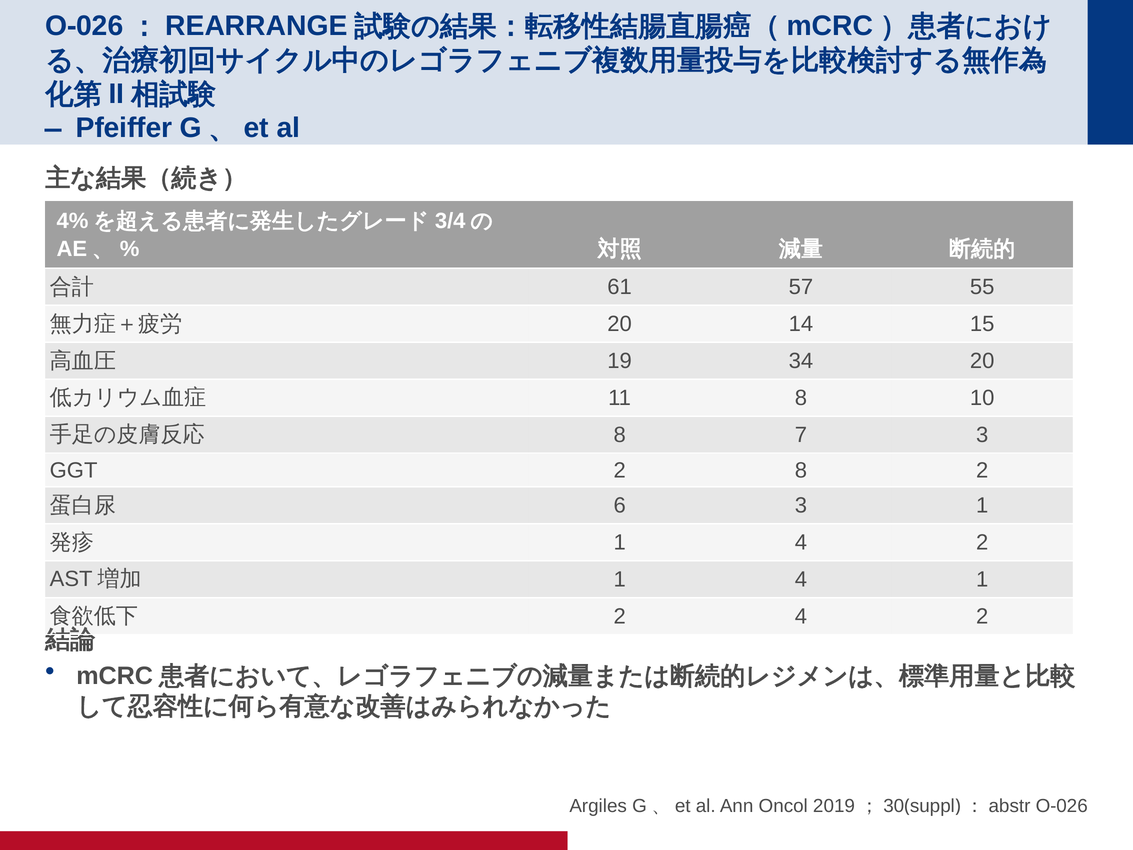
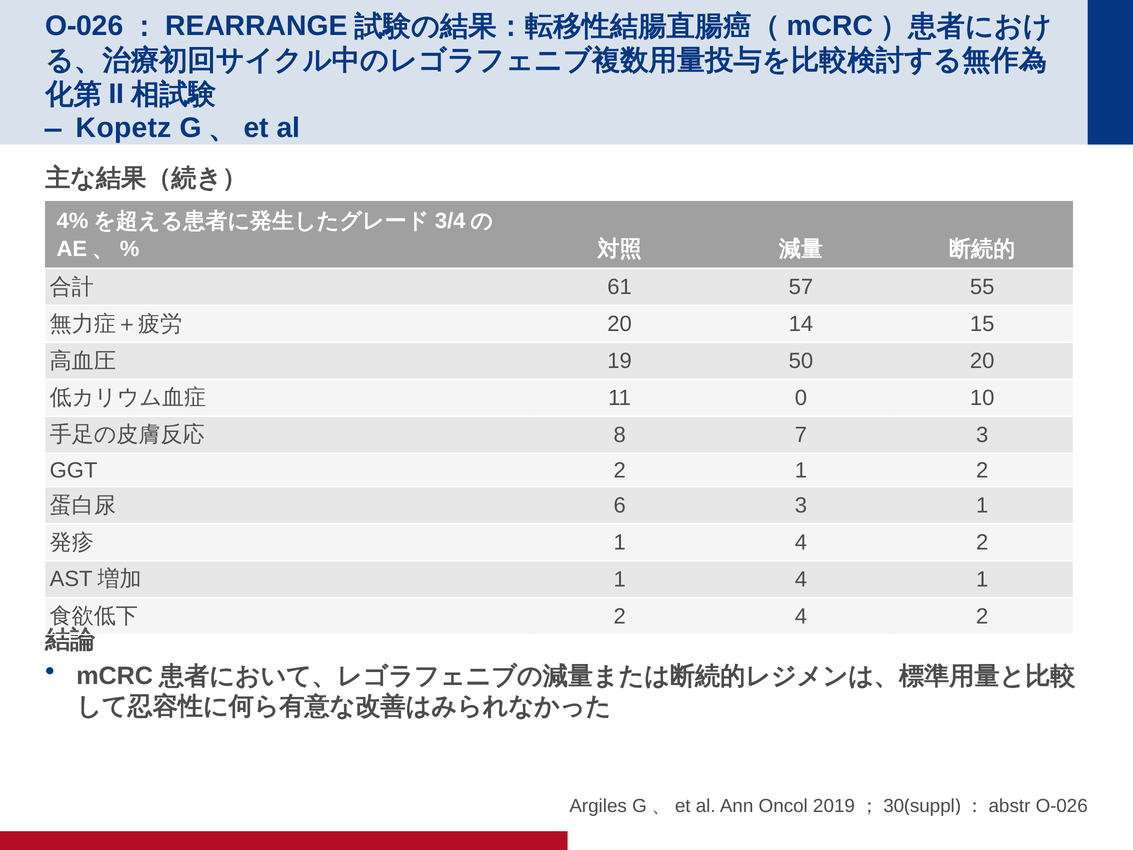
Pfeiffer: Pfeiffer -> Kopetz (124, 128)
34: 34 -> 50 (801, 361)
11 8: 8 -> 0 (801, 398)
2 8: 8 -> 1 (801, 470)
